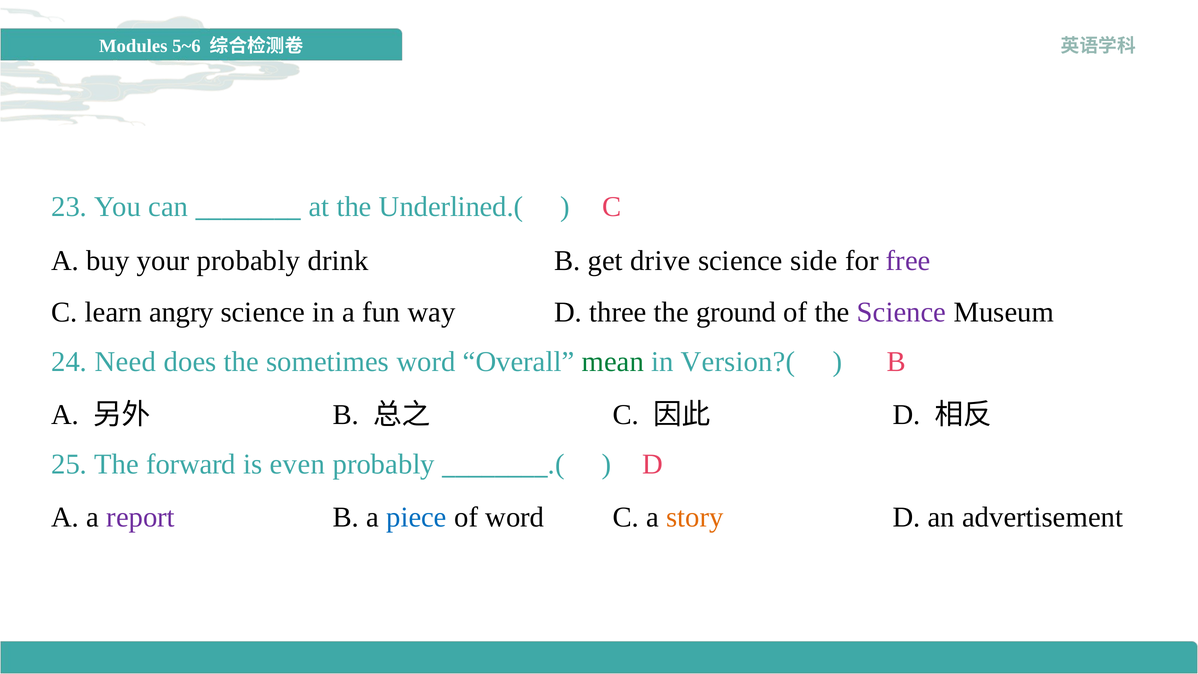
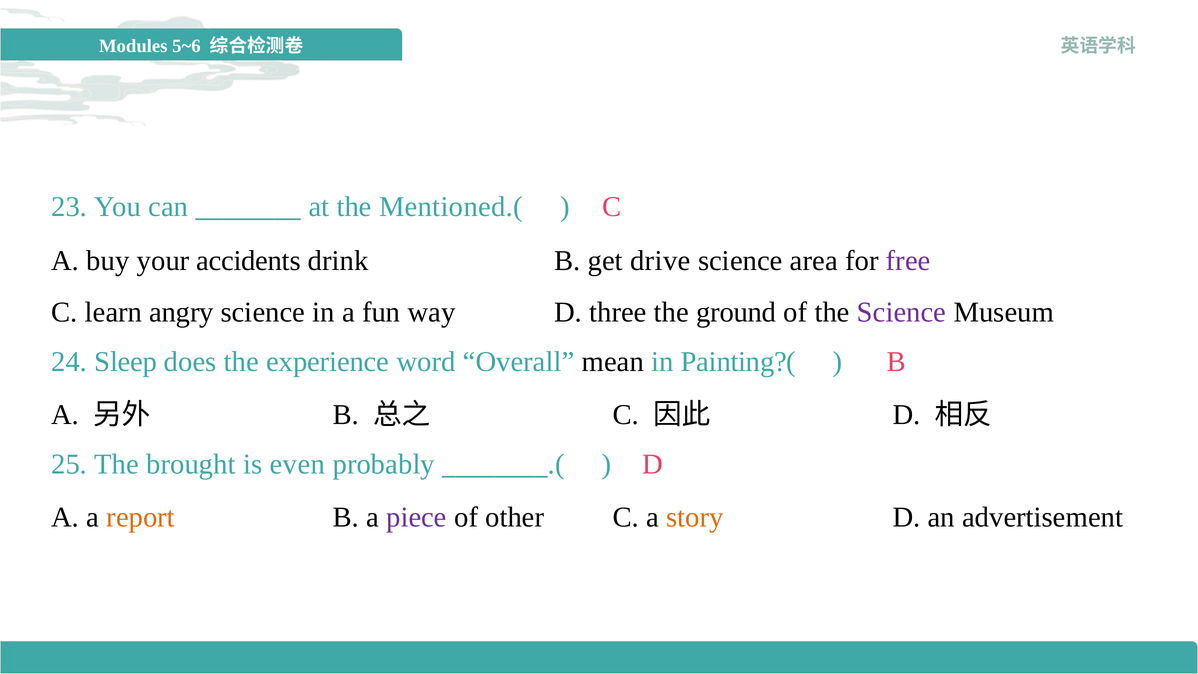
Underlined.(: Underlined.( -> Mentioned.( (451, 207)
your probably: probably -> accidents (249, 261)
side: side -> area (814, 261)
Need: Need -> Sleep (126, 362)
sometimes: sometimes -> experience (328, 362)
mean colour: green -> black (613, 362)
Version?(: Version?( -> Painting?( (738, 362)
forward: forward -> brought (191, 464)
report colour: purple -> orange (141, 517)
piece colour: blue -> purple (416, 517)
of word: word -> other (515, 517)
